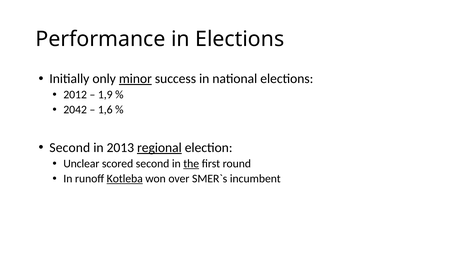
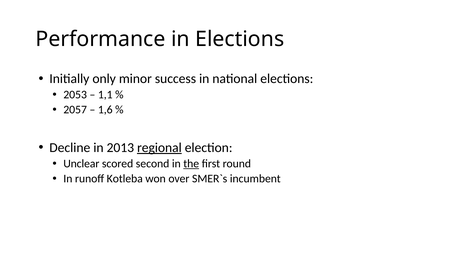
minor underline: present -> none (135, 79)
2012: 2012 -> 2053 (75, 95)
1,9: 1,9 -> 1,1 (105, 95)
2042: 2042 -> 2057 (75, 110)
Second: Second -> Decline (70, 147)
Kotleba underline: present -> none (125, 178)
